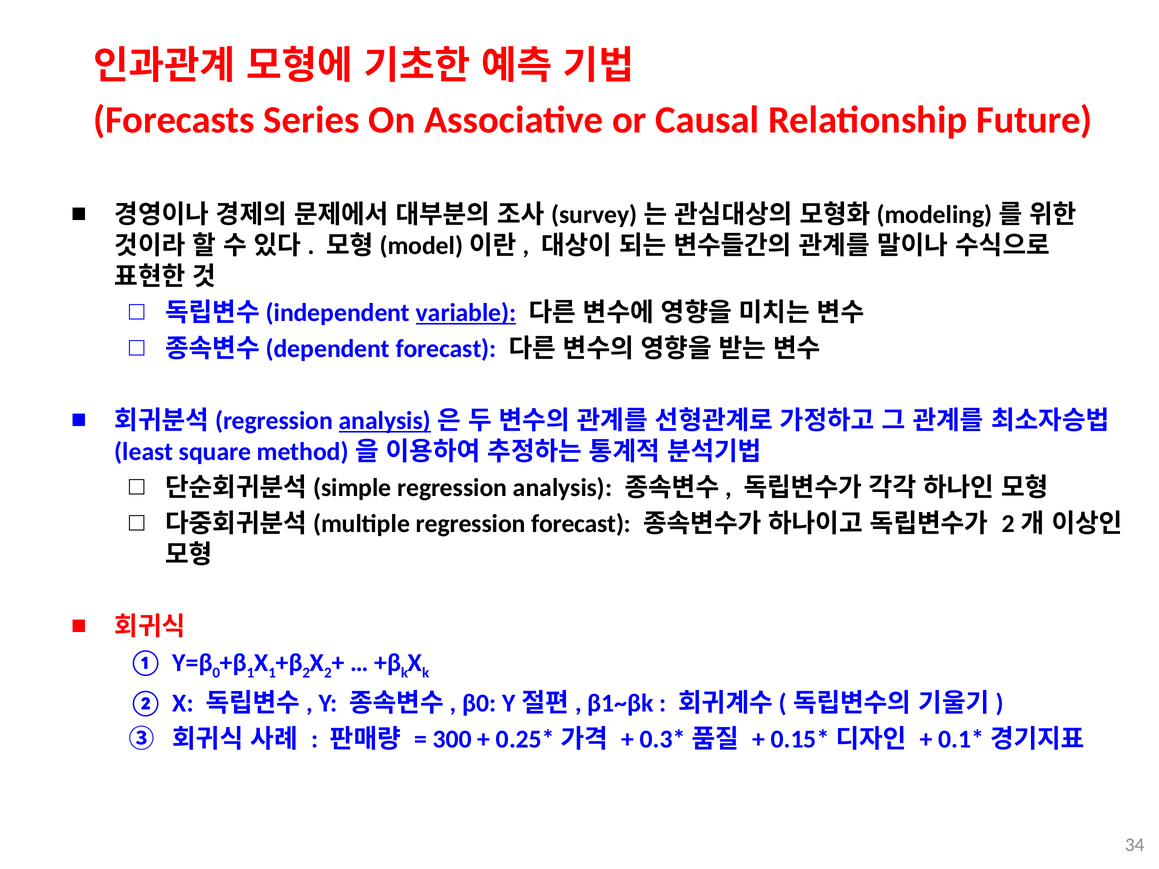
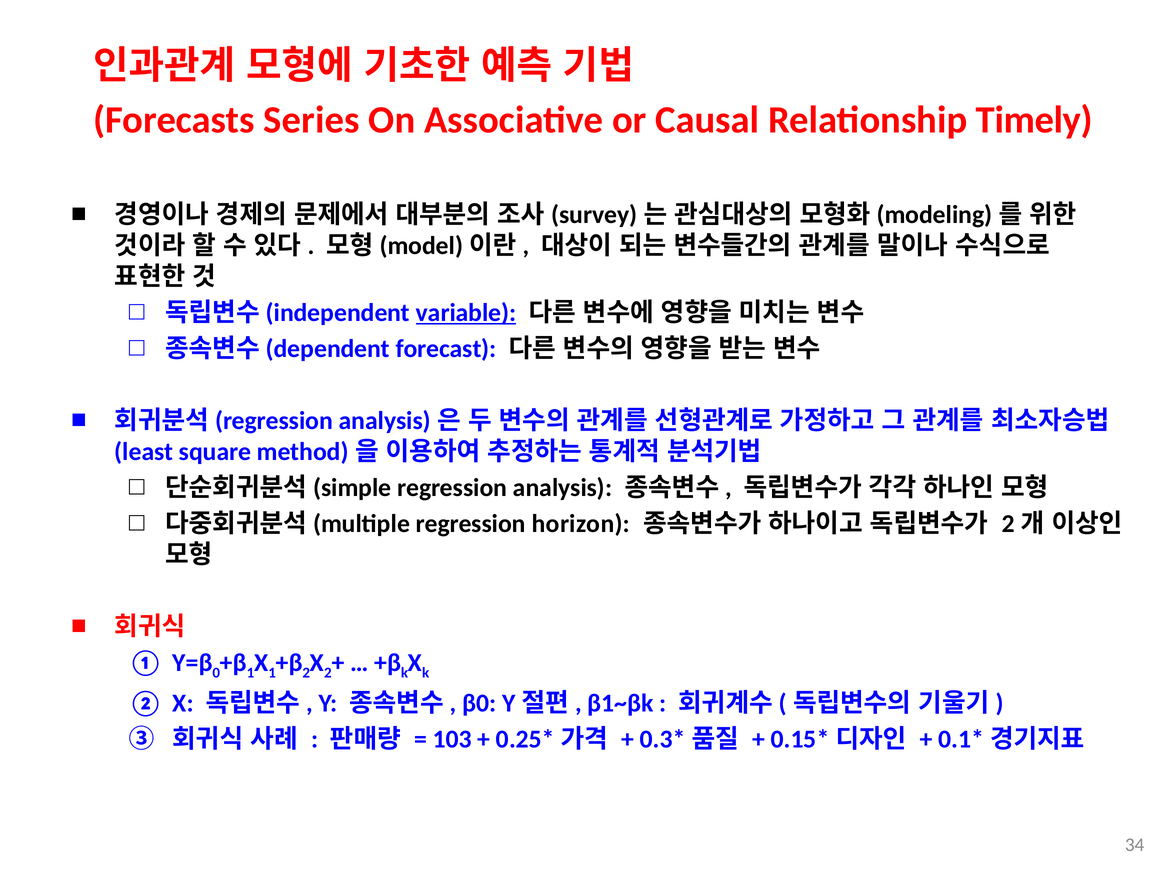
Future: Future -> Timely (1034, 120)
analysis underline: present -> none (385, 421)
regression forecast: forecast -> horizon (581, 524)
300: 300 -> 103 (452, 739)
